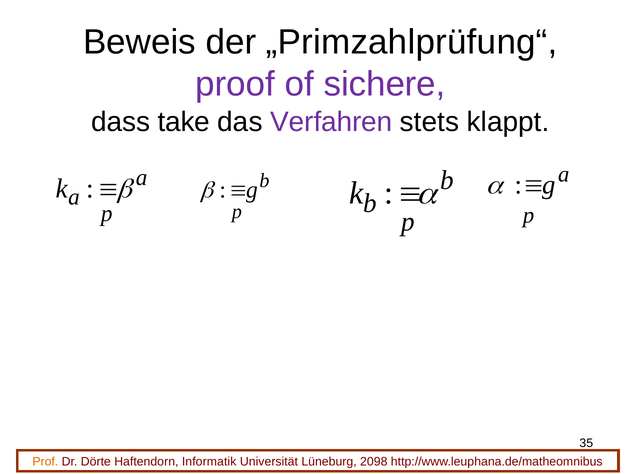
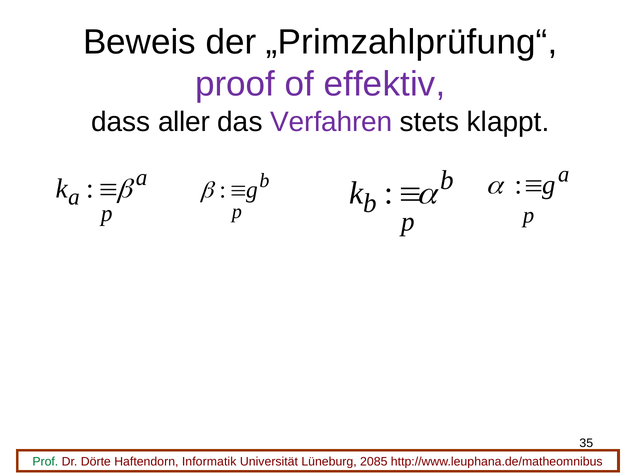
sichere: sichere -> effektiv (384, 84)
take: take -> aller (184, 122)
Prof colour: orange -> green (45, 461)
2098: 2098 -> 2085 (374, 461)
